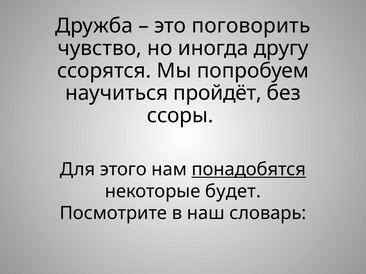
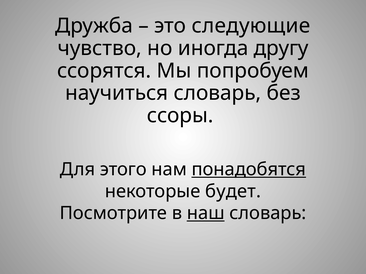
поговорить: поговорить -> следующие (251, 26)
научиться пройдёт: пройдёт -> словарь (217, 93)
наш underline: none -> present (206, 214)
